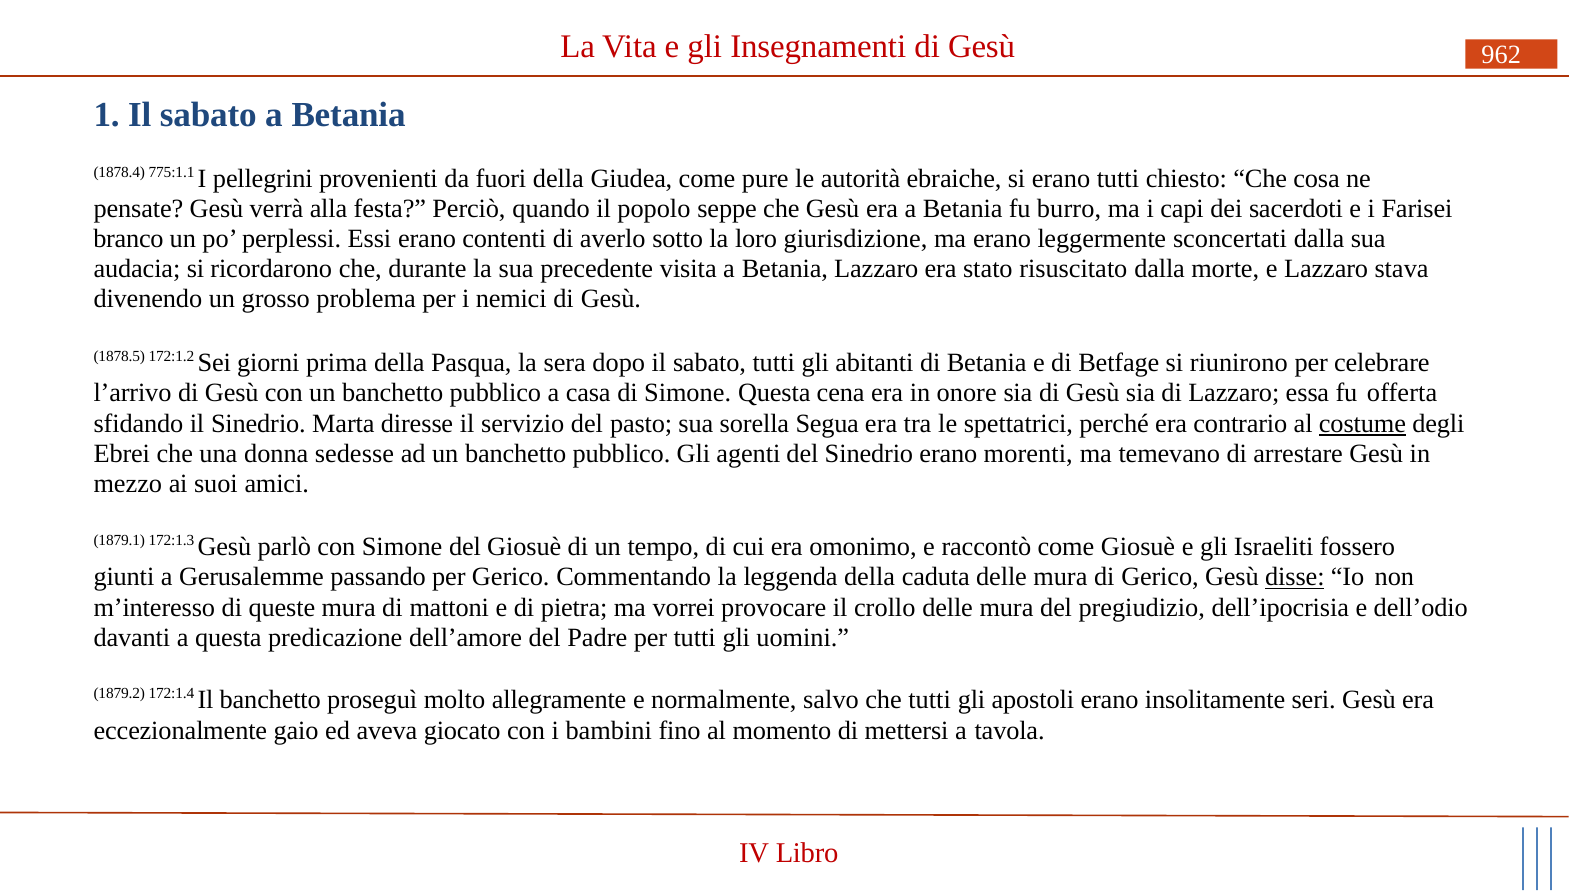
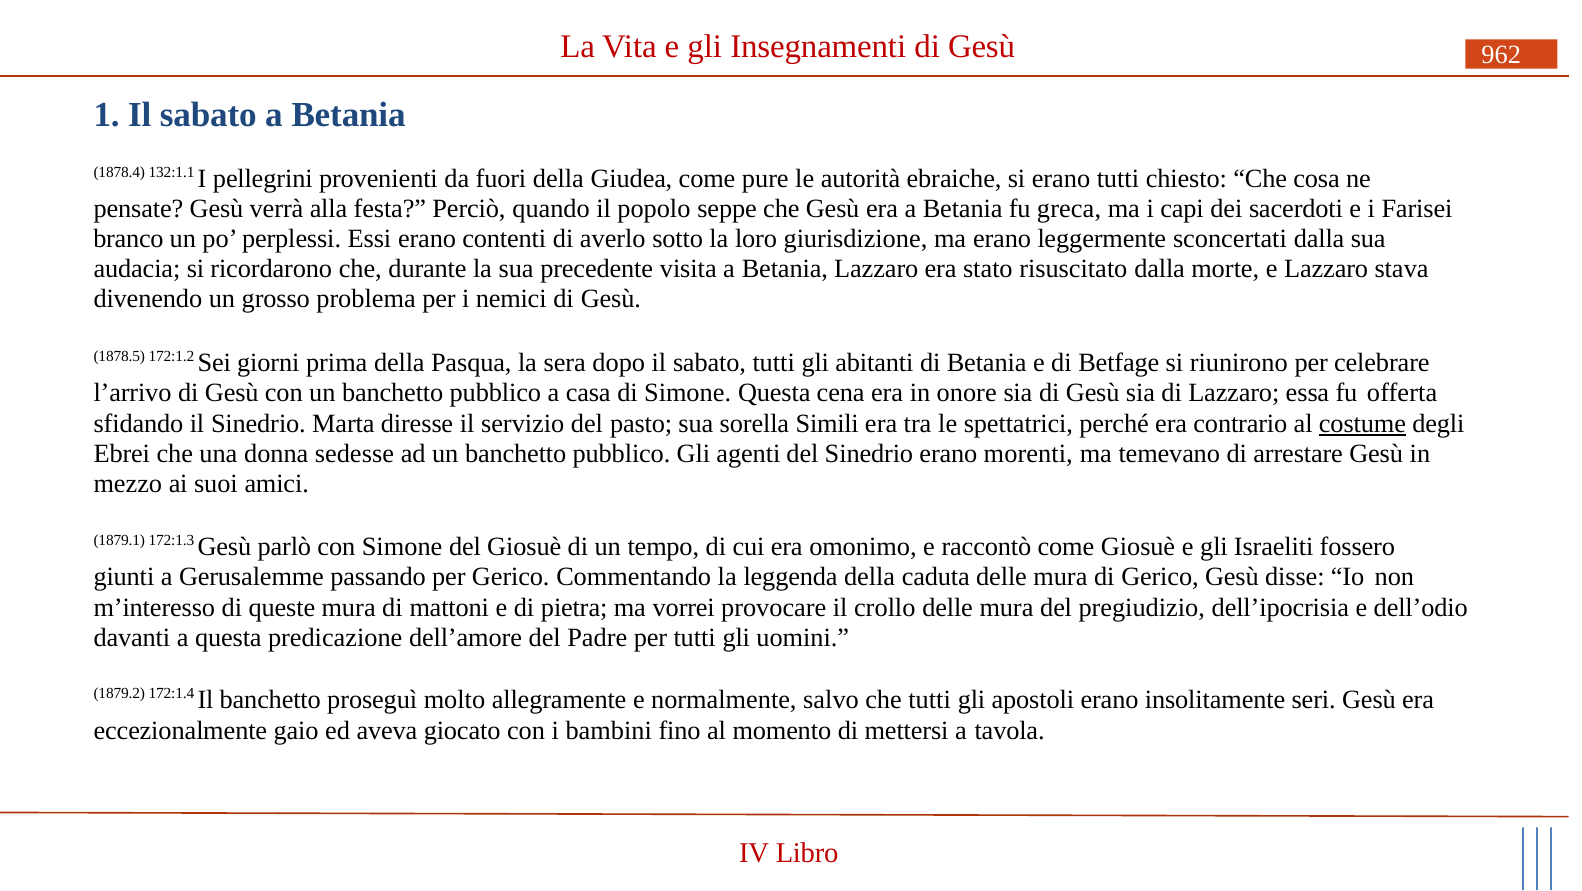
775:1.1: 775:1.1 -> 132:1.1 (172, 172)
burro: burro -> greca (1069, 209)
Segua: Segua -> Simili (827, 424)
disse underline: present -> none (1295, 577)
